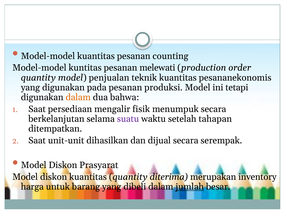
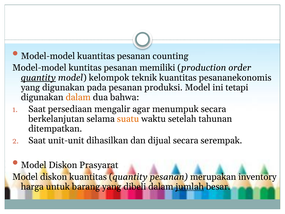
melewati: melewati -> memiliki (157, 68)
quantity underline: none -> present (38, 78)
penjualan: penjualan -> kelompok (109, 78)
fisik: fisik -> agar (141, 109)
suatu colour: purple -> orange (128, 119)
tahapan: tahapan -> tahunan (215, 119)
quantity diterima: diterima -> pesanan (169, 177)
